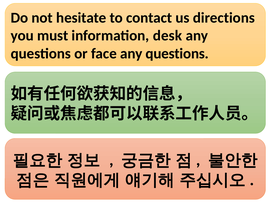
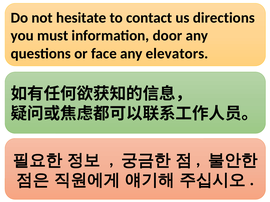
desk: desk -> door (167, 36)
face any questions: questions -> elevators (177, 54)
